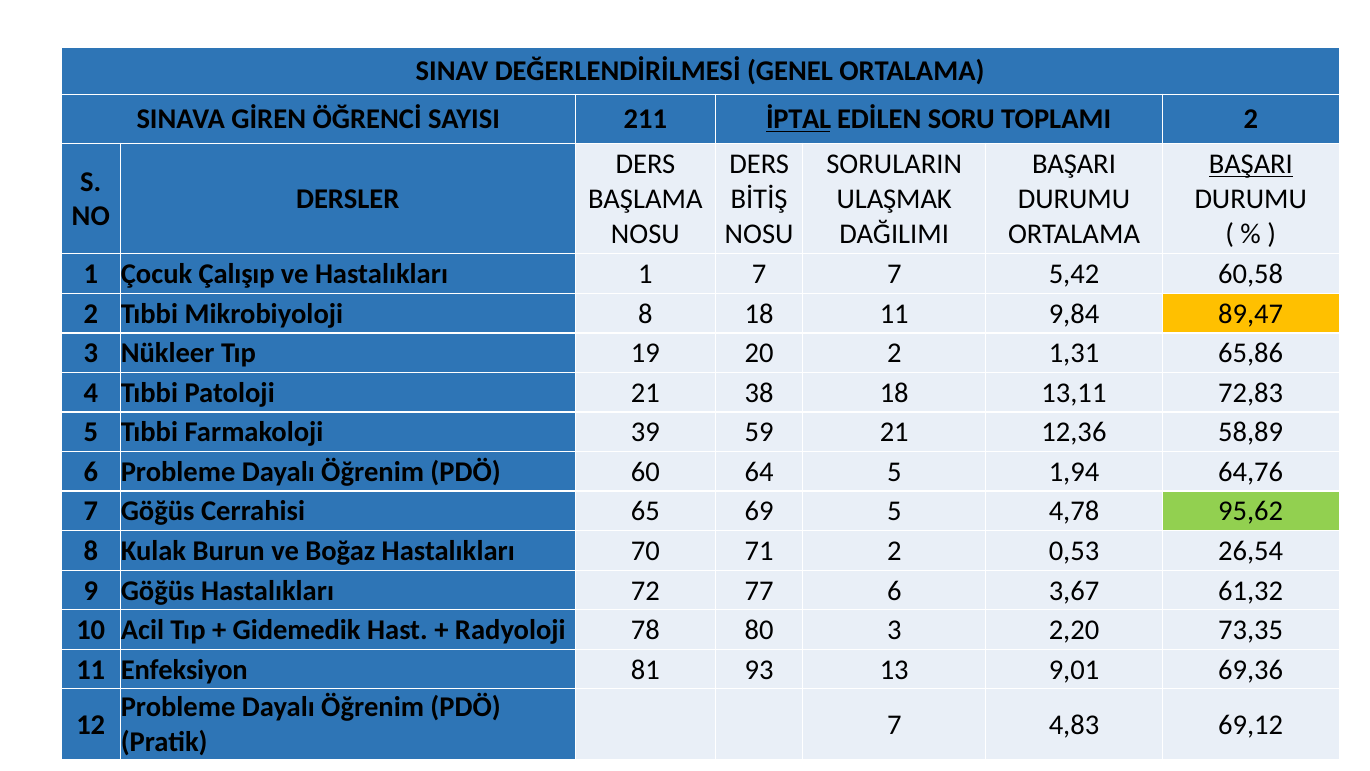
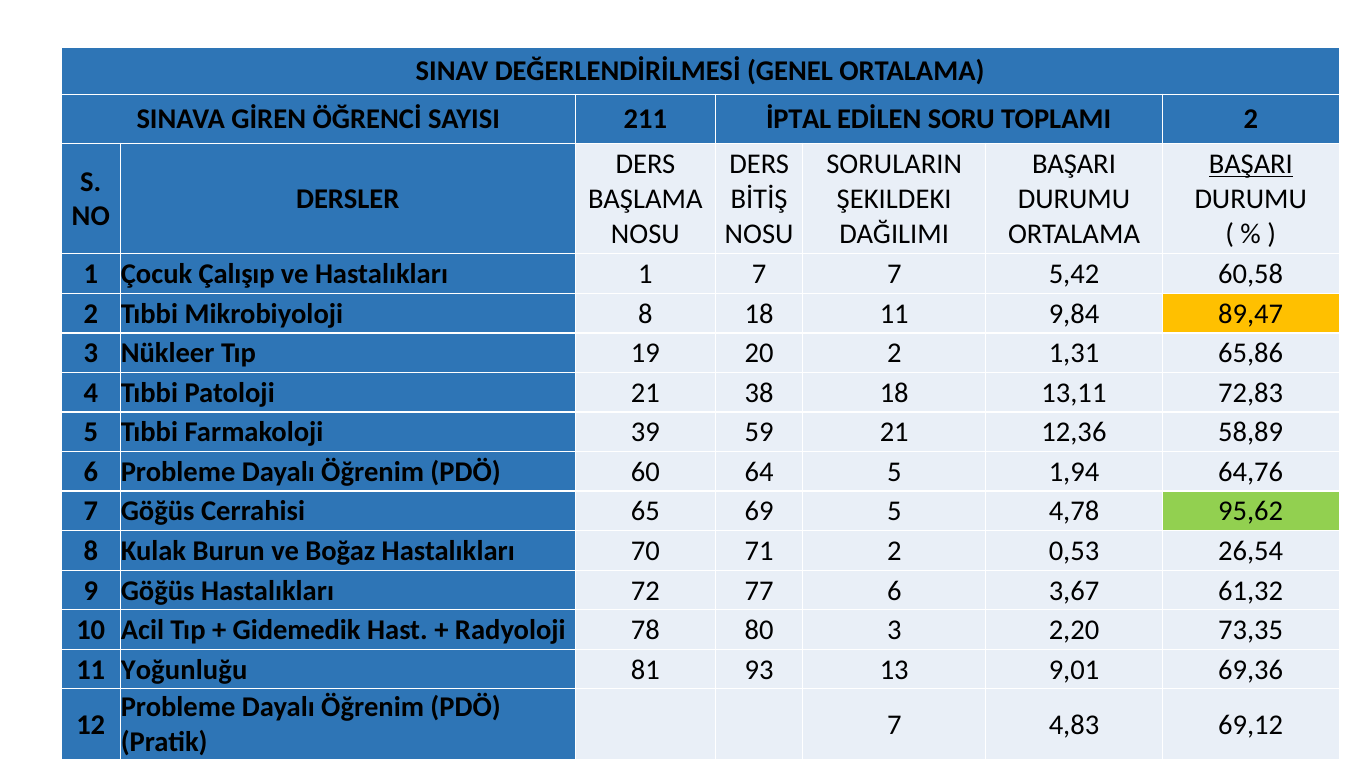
İPTAL underline: present -> none (799, 119)
ULAŞMAK: ULAŞMAK -> ŞEKILDEKI (894, 199)
Enfeksiyon: Enfeksiyon -> Yoğunluğu (184, 669)
